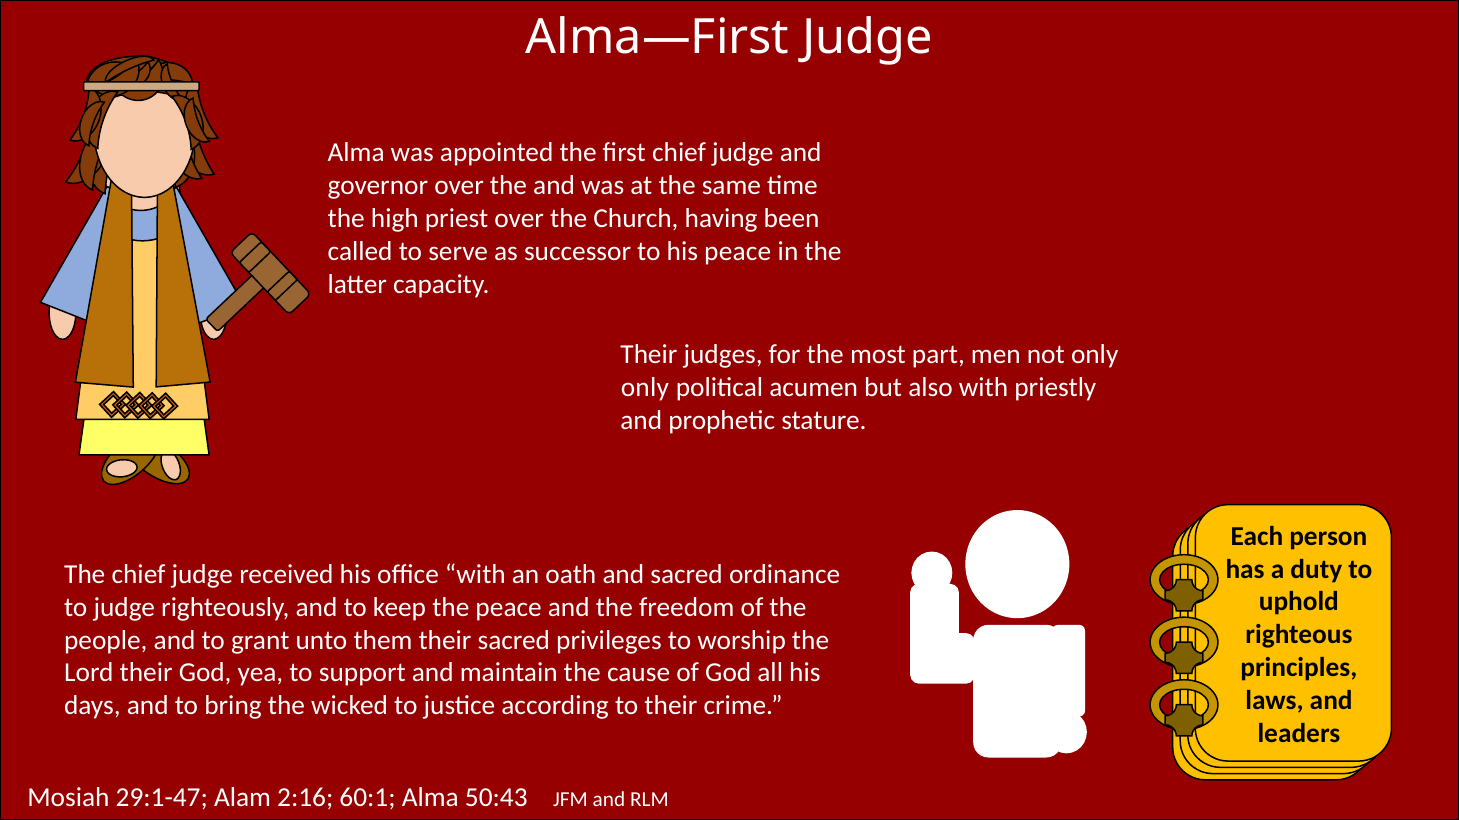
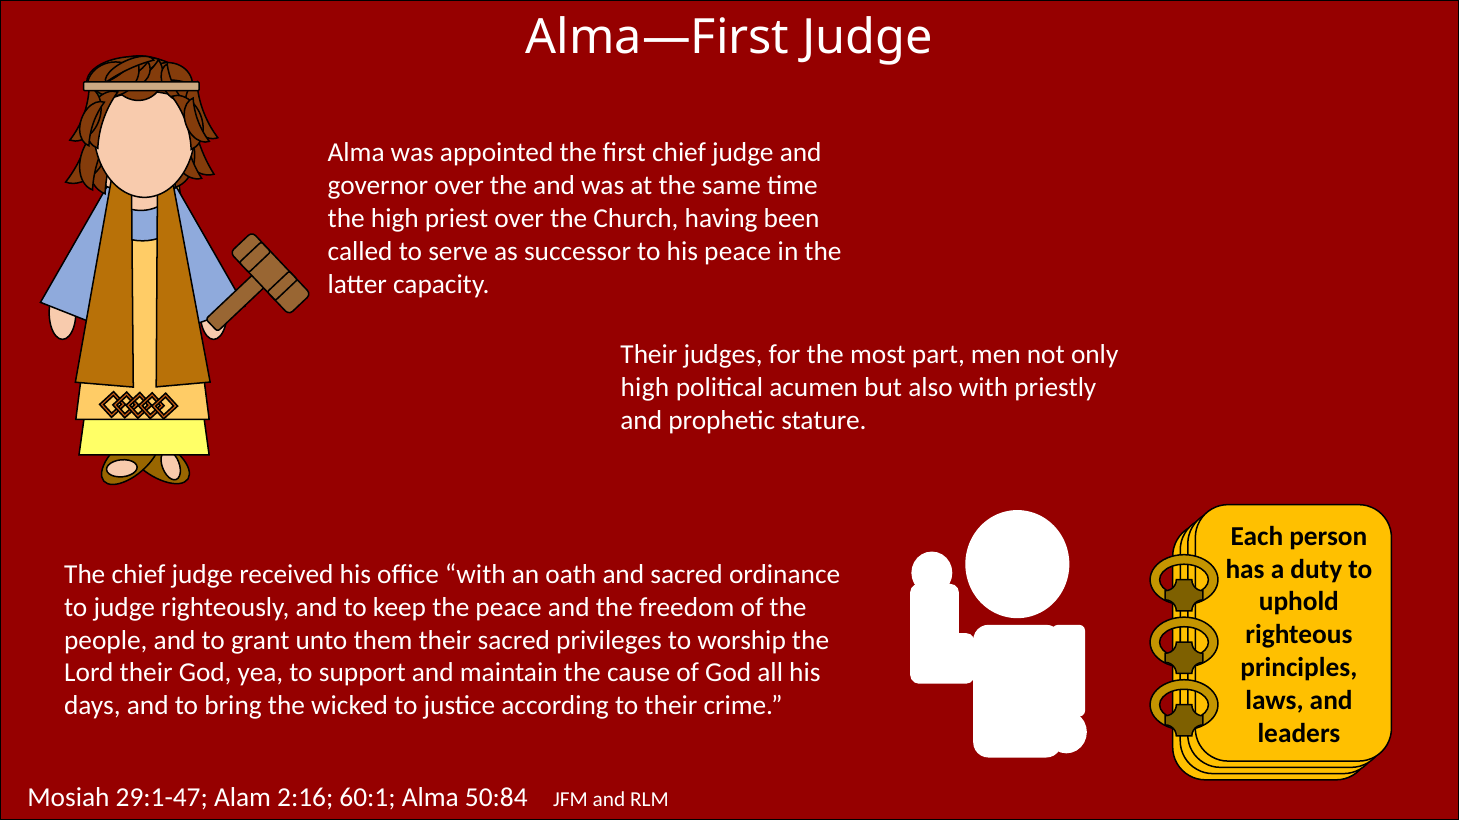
only: only -> high (645, 388)
50:43: 50:43 -> 50:84 (496, 798)
